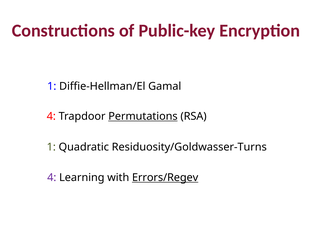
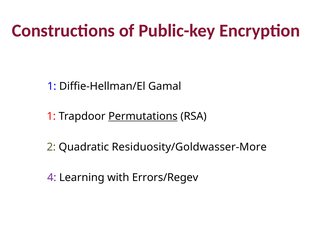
4: 4 -> 1 (51, 117)
1: 1 -> 2 (51, 147)
Residuosity/Goldwasser-Turns: Residuosity/Goldwasser-Turns -> Residuosity/Goldwasser-More (189, 147)
Errors/Regev underline: present -> none (165, 178)
